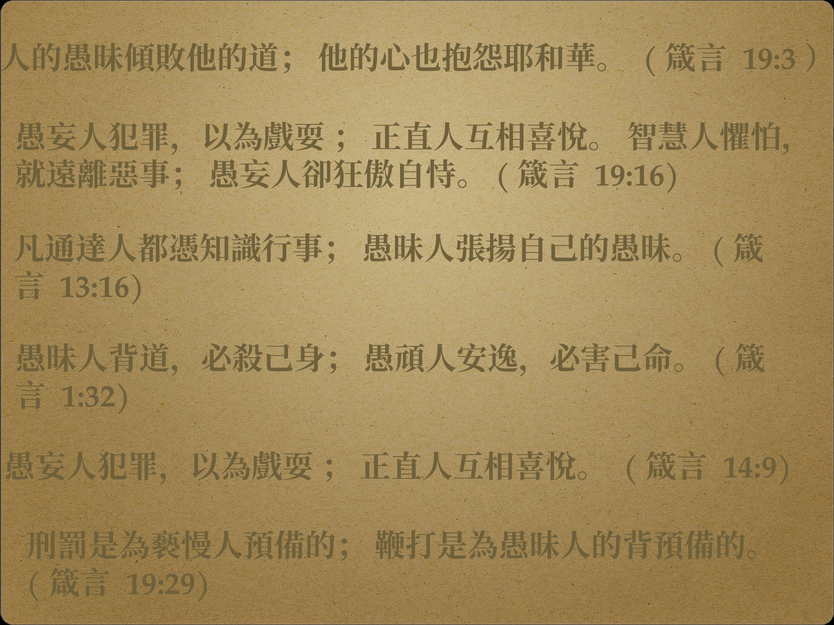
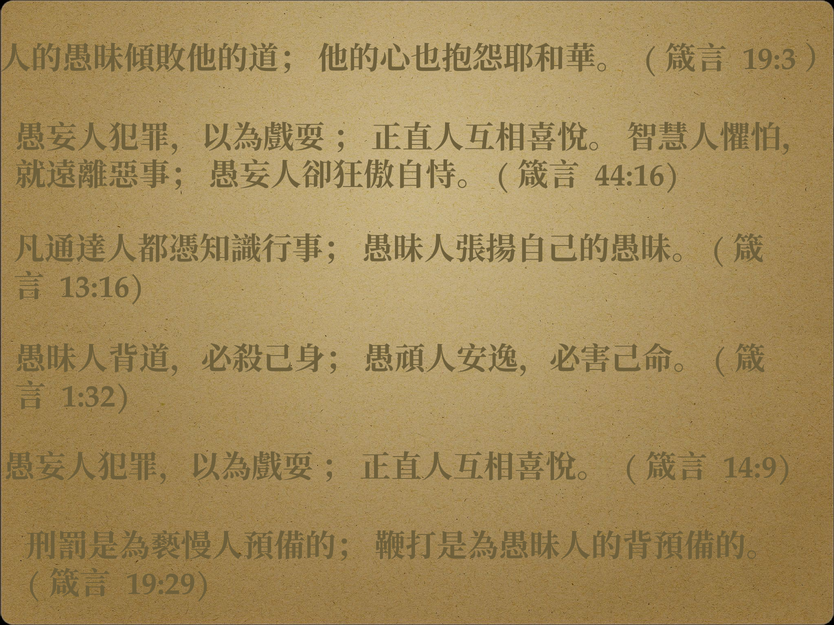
19:16: 19:16 -> 44:16 (637, 175)
